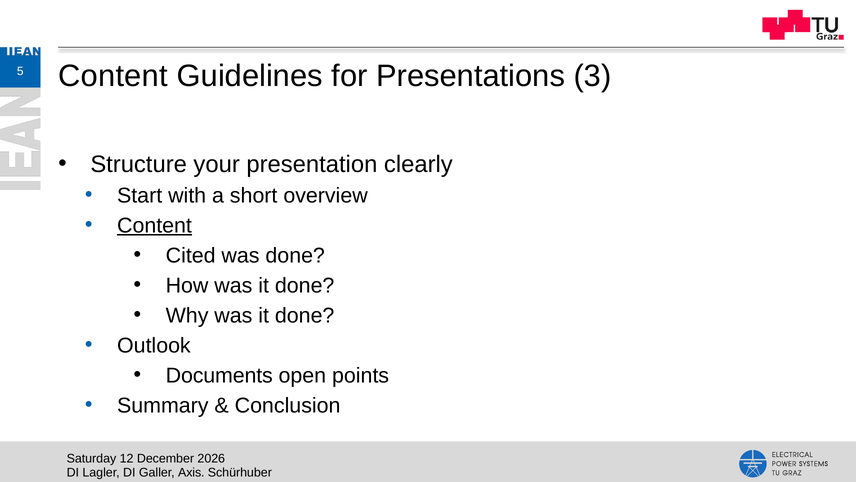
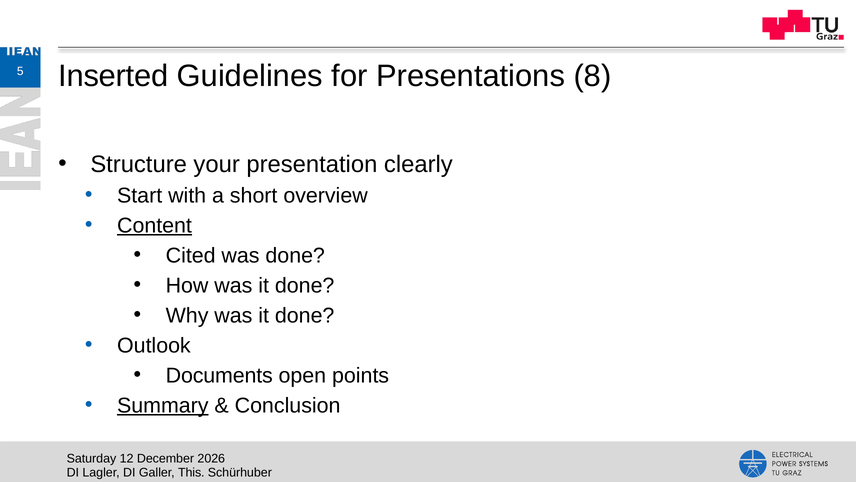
Content: Content -> Inserted (113, 76)
3: 3 -> 8 (593, 76)
Summary underline: none -> present (163, 405)
Axis: Axis -> This (191, 472)
